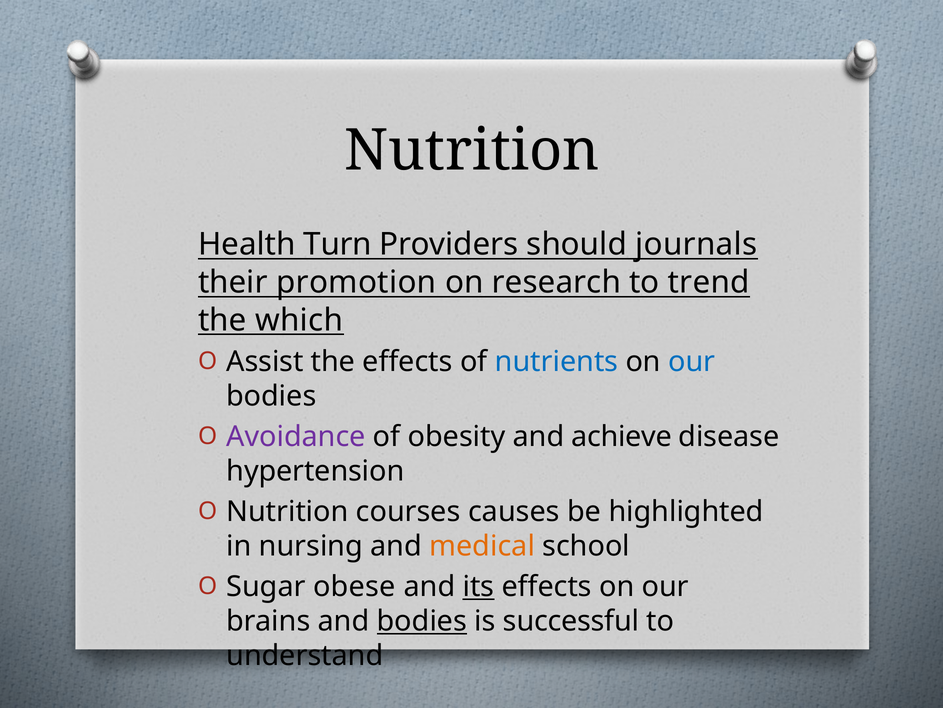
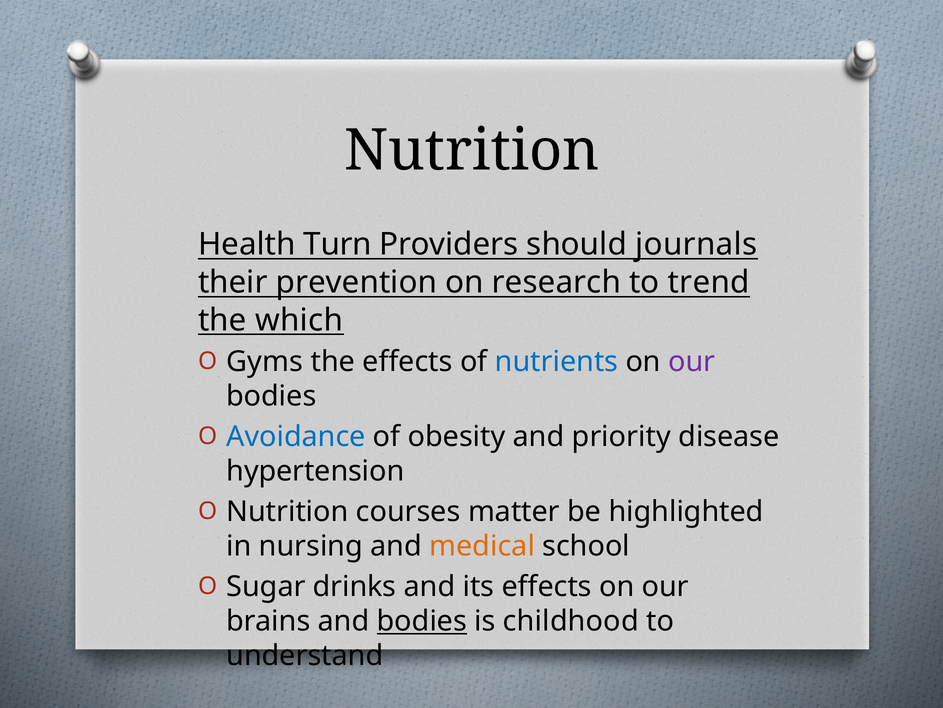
promotion: promotion -> prevention (356, 282)
Assist: Assist -> Gyms (265, 361)
our colour: blue -> purple (692, 361)
Avoidance colour: purple -> blue (296, 436)
achieve: achieve -> priority (621, 436)
causes: causes -> matter (514, 511)
obese: obese -> drinks (355, 586)
its underline: present -> none (478, 586)
successful: successful -> childhood (571, 621)
